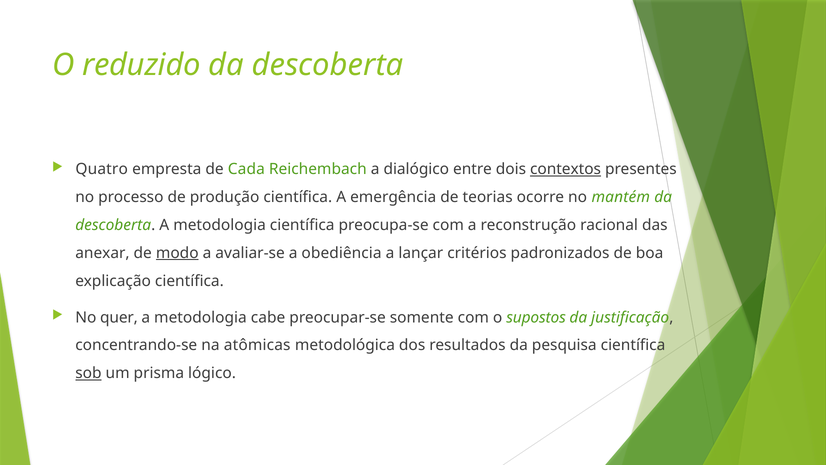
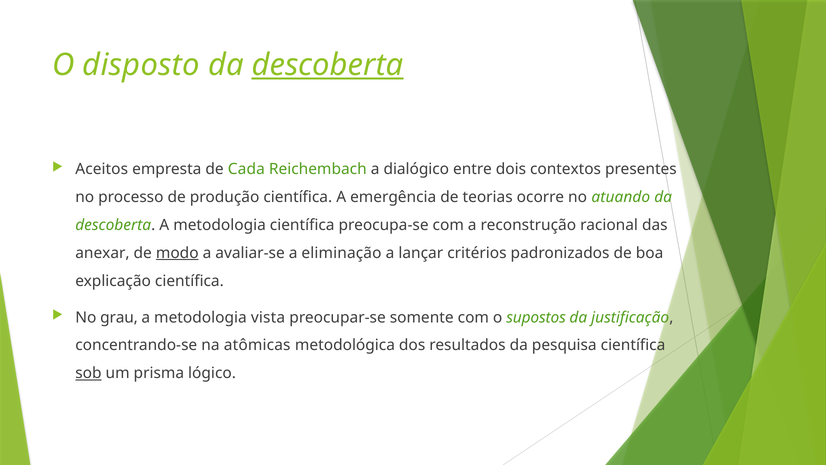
reduzido: reduzido -> disposto (141, 65)
descoberta underline: none -> present (328, 65)
Quatro: Quatro -> Aceitos (102, 169)
contextos underline: present -> none (566, 169)
mantém: mantém -> atuando (621, 197)
obediência: obediência -> eliminação (342, 253)
quer: quer -> grau (119, 317)
cabe: cabe -> vista (268, 317)
